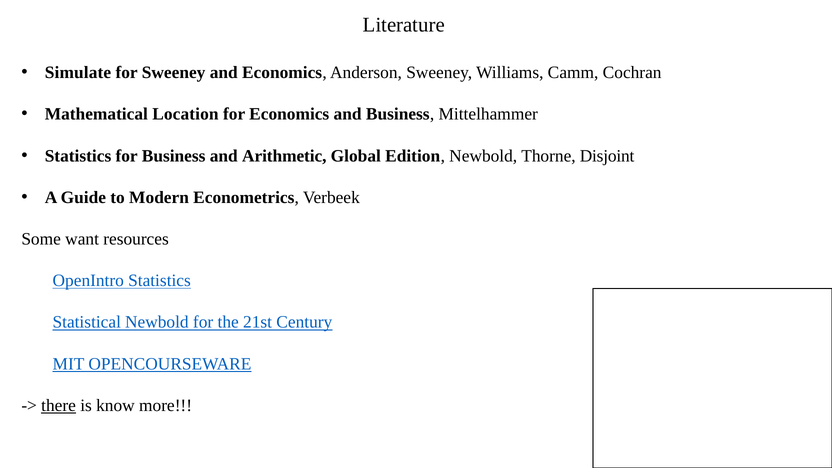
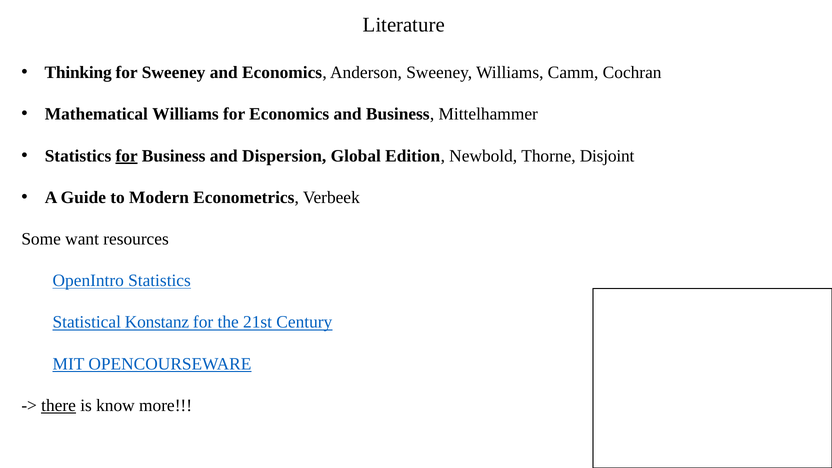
Simulate: Simulate -> Thinking (78, 73)
Mathematical Location: Location -> Williams (186, 114)
for underline: none -> present (127, 156)
Arithmetic: Arithmetic -> Dispersion (284, 156)
Statistical Newbold: Newbold -> Konstanz (157, 322)
